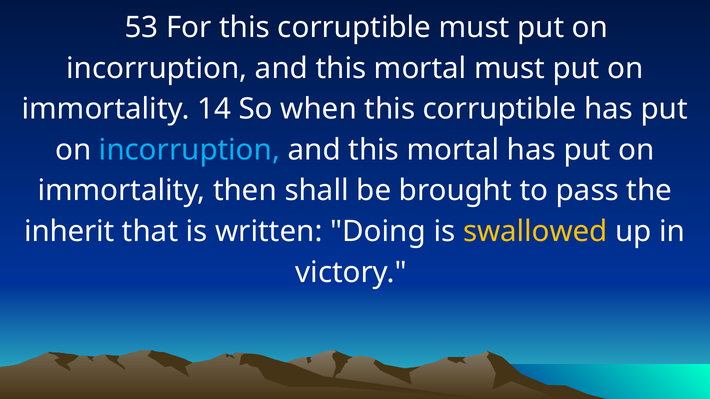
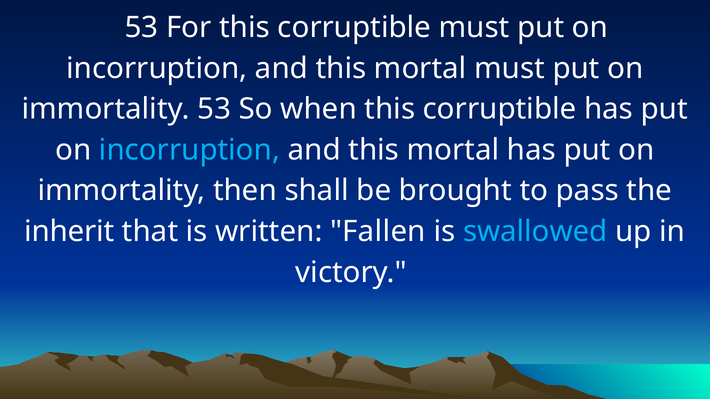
immortality 14: 14 -> 53 (214, 109)
Doing: Doing -> Fallen (378, 232)
swallowed colour: yellow -> light blue (535, 232)
